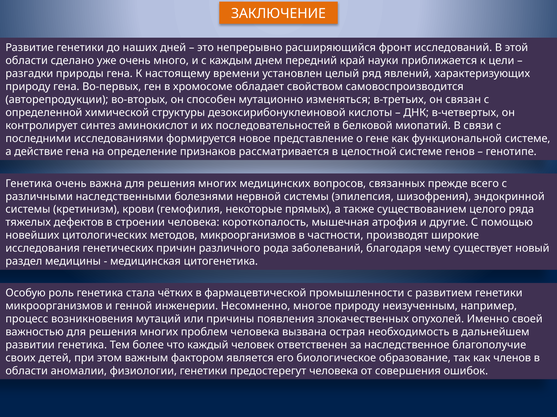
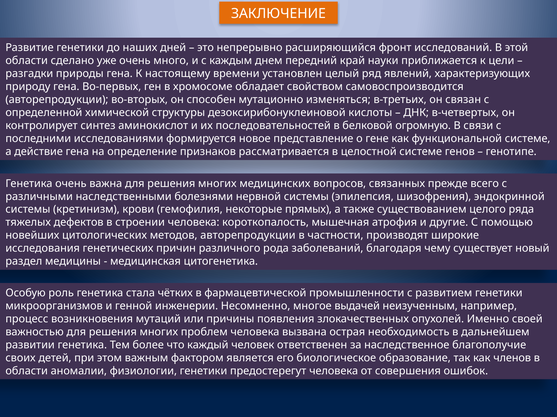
миопатий: миопатий -> огромную (423, 126)
методов микроорганизмов: микроорганизмов -> авторепродукции (248, 236)
многое природу: природу -> выдачей (357, 306)
